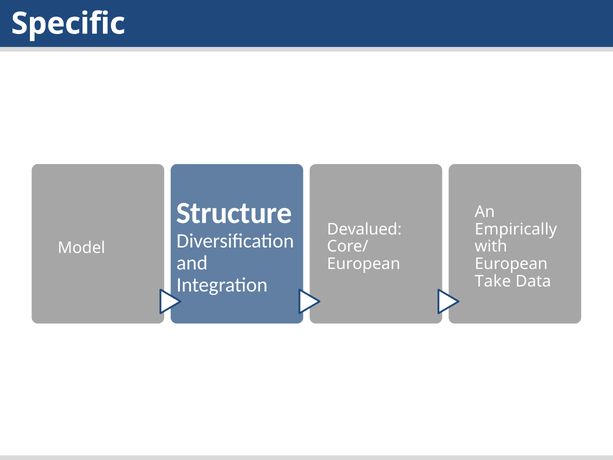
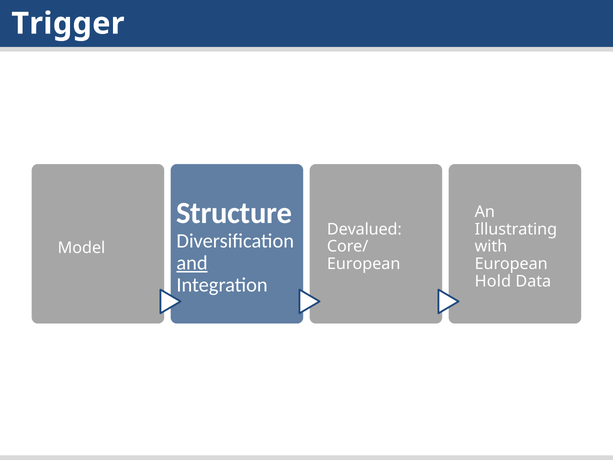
Specific: Specific -> Trigger (68, 24)
Empirically: Empirically -> Illustrating (516, 229)
and underline: none -> present (192, 263)
Take: Take -> Hold (493, 281)
